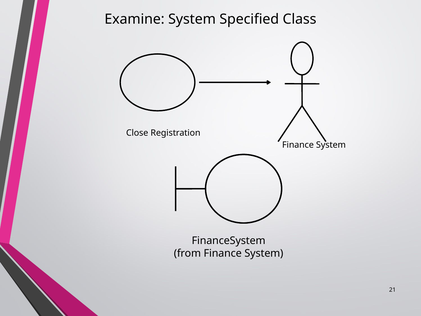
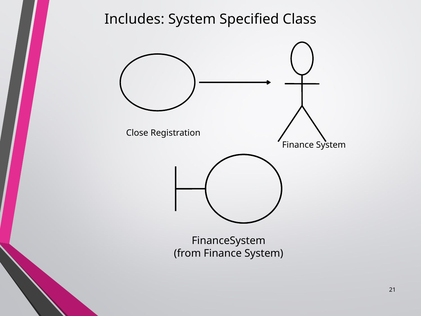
Examine: Examine -> Includes (134, 19)
